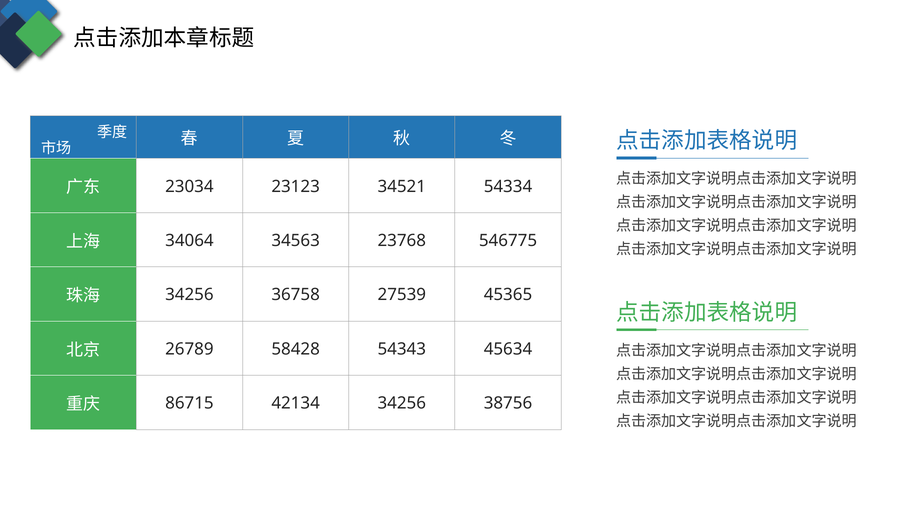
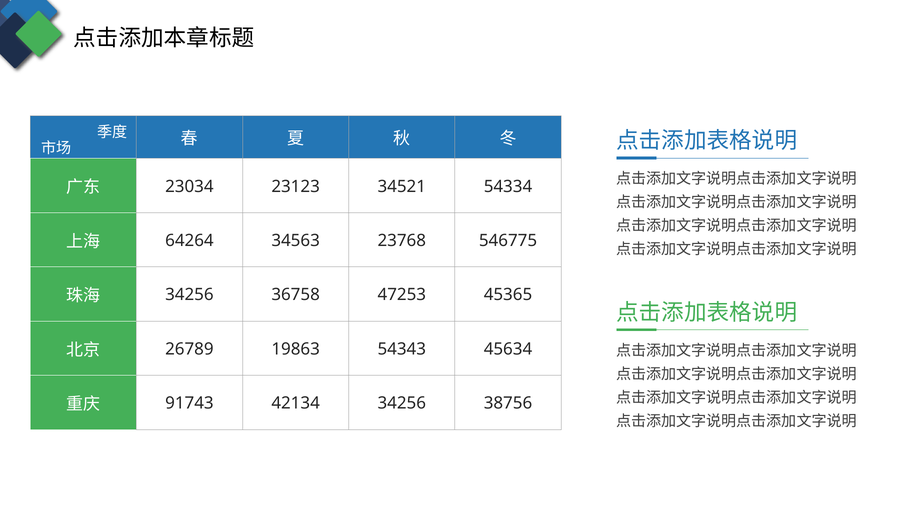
34064: 34064 -> 64264 (189, 241)
27539: 27539 -> 47253 (402, 295)
58428: 58428 -> 19863 (296, 349)
86715: 86715 -> 91743 (189, 403)
